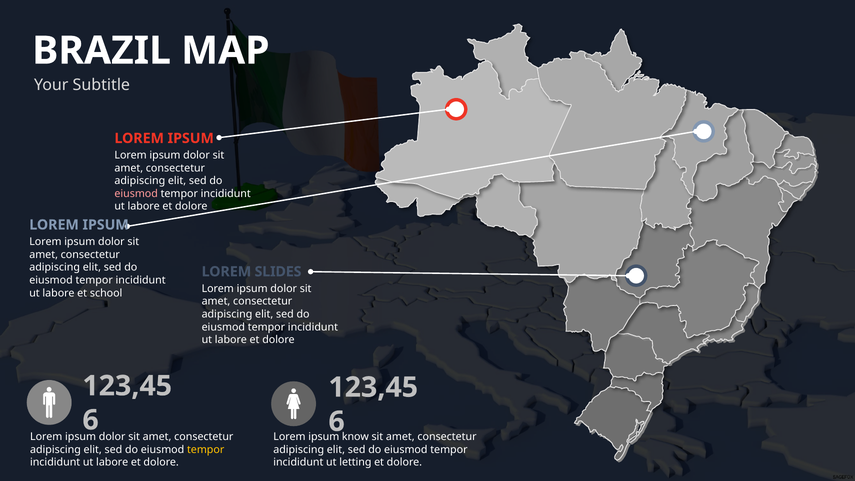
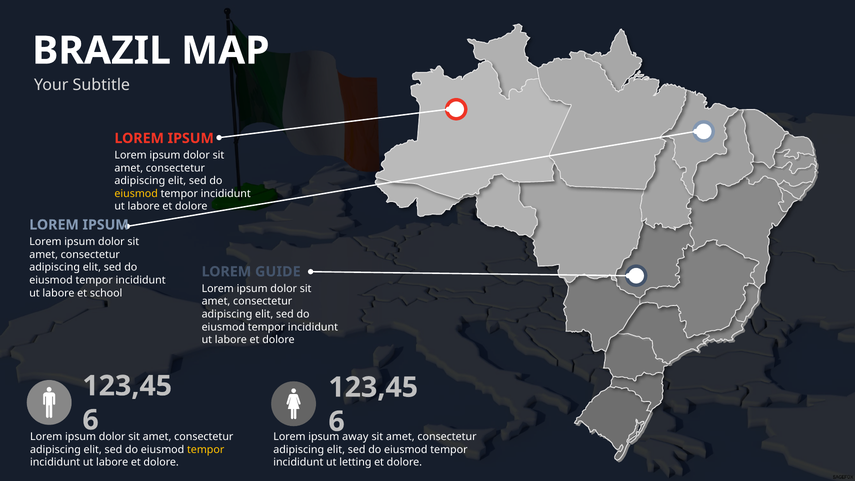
eiusmod colour: pink -> yellow (136, 194)
SLIDES: SLIDES -> GUIDE (278, 272)
know: know -> away (355, 437)
